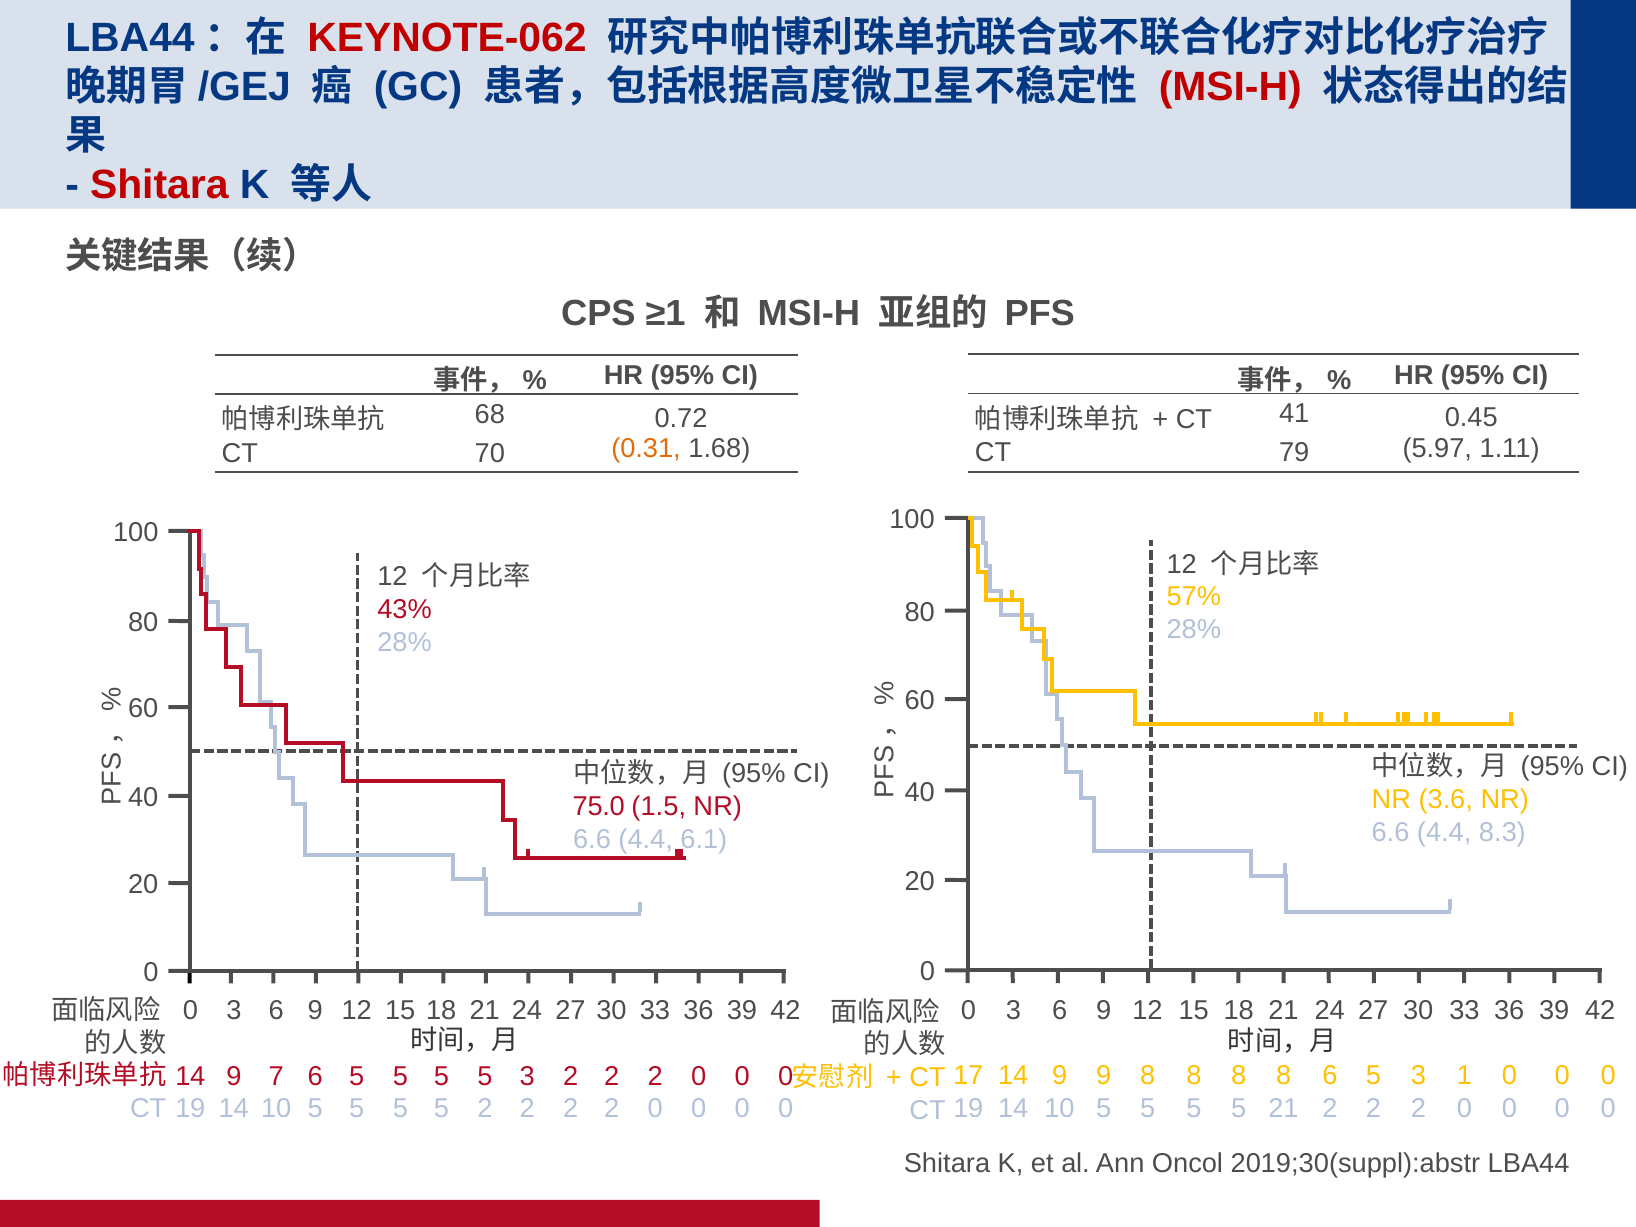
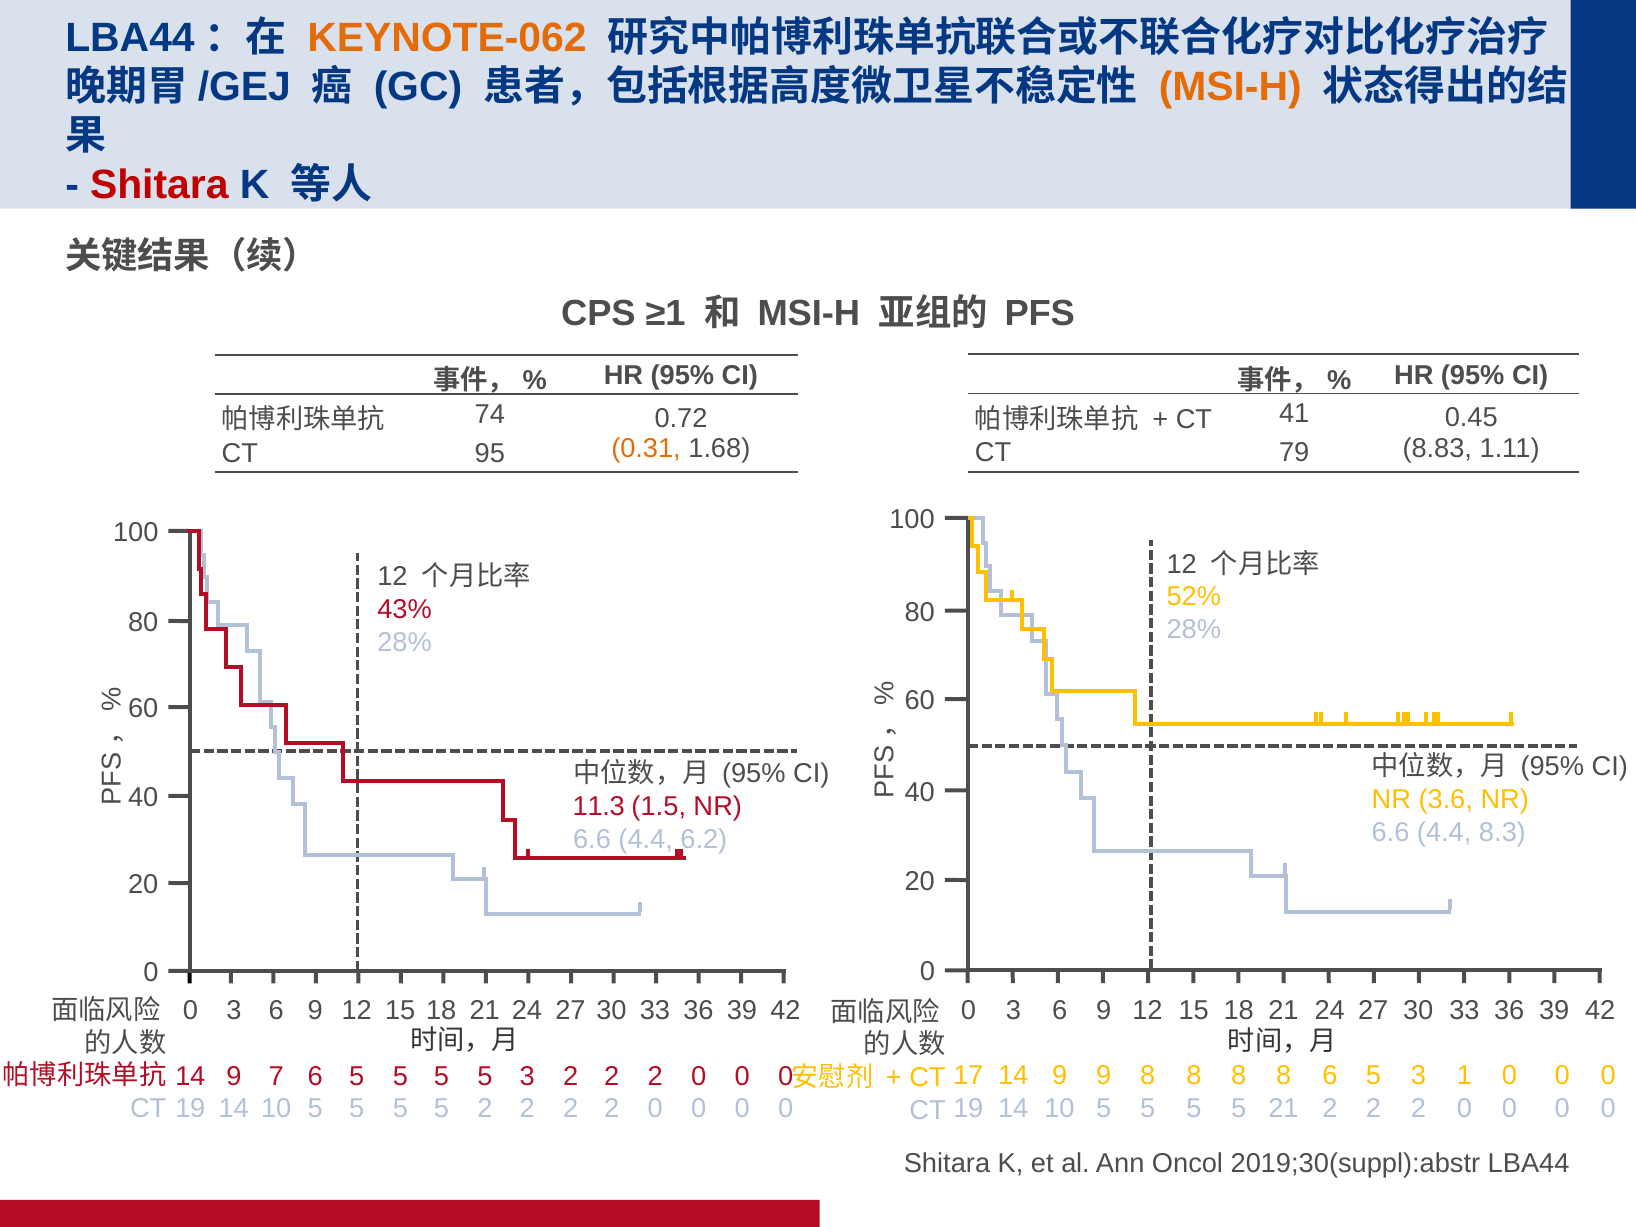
KEYNOTE-062 colour: red -> orange (447, 38)
MSI-H colour: red -> orange (1230, 87)
68: 68 -> 74 (490, 414)
5.97: 5.97 -> 8.83 (1437, 449)
70: 70 -> 95 (490, 453)
57%: 57% -> 52% (1194, 597)
75.0: 75.0 -> 11.3 (599, 807)
6.1: 6.1 -> 6.2 (704, 839)
